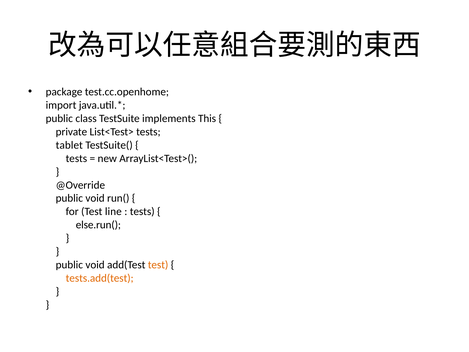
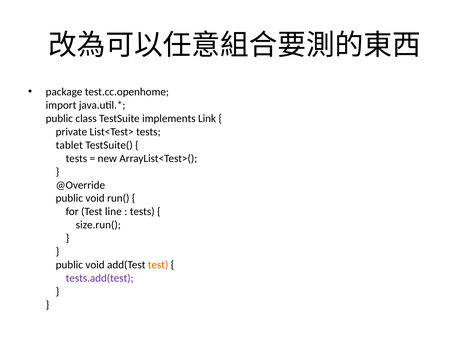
This: This -> Link (207, 118)
else.run(: else.run( -> size.run( (98, 225)
tests.add(test colour: orange -> purple (100, 278)
